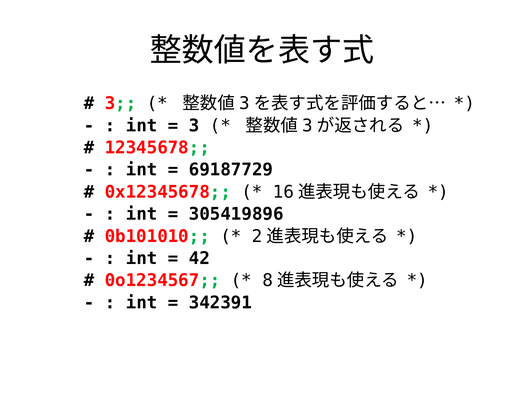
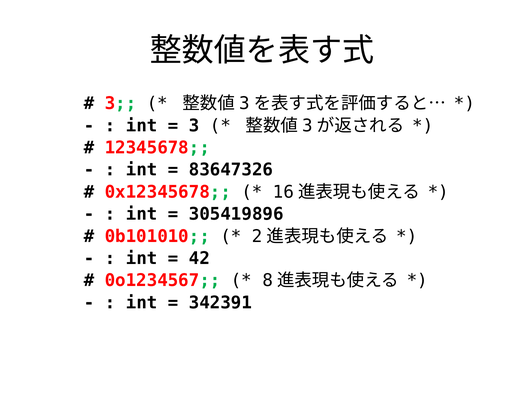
69187729: 69187729 -> 83647326 (231, 170)
